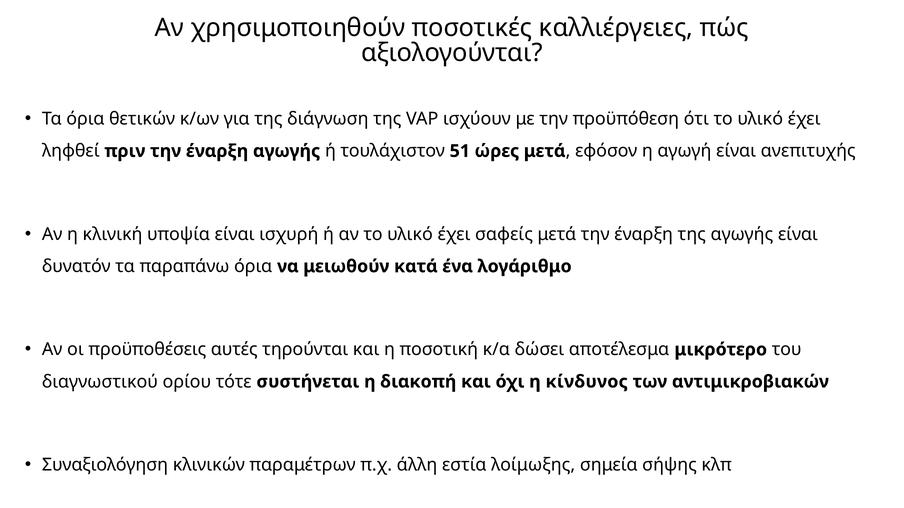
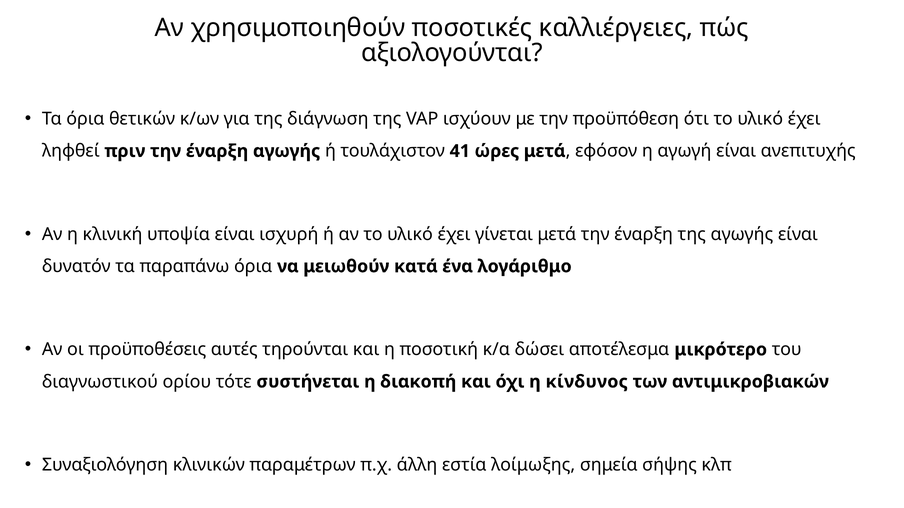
51: 51 -> 41 (460, 151)
σαφείς: σαφείς -> γίνεται (504, 234)
